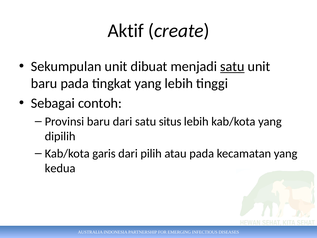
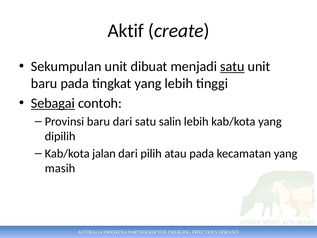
Sebagai underline: none -> present (53, 103)
situs: situs -> salin (170, 121)
garis: garis -> jalan (104, 153)
kedua: kedua -> masih (60, 168)
